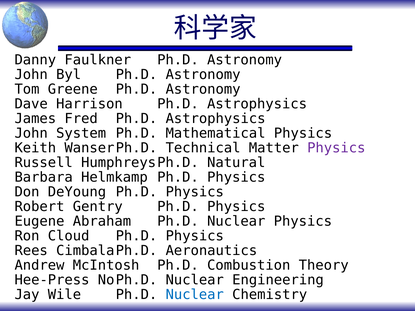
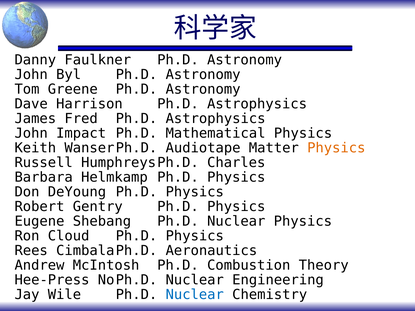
System: System -> Impact (81, 133)
Technical: Technical -> Audiotape (203, 148)
Physics colour: purple -> orange (336, 148)
Natural: Natural -> Charles (236, 163)
Abraham: Abraham -> Shebang (102, 221)
